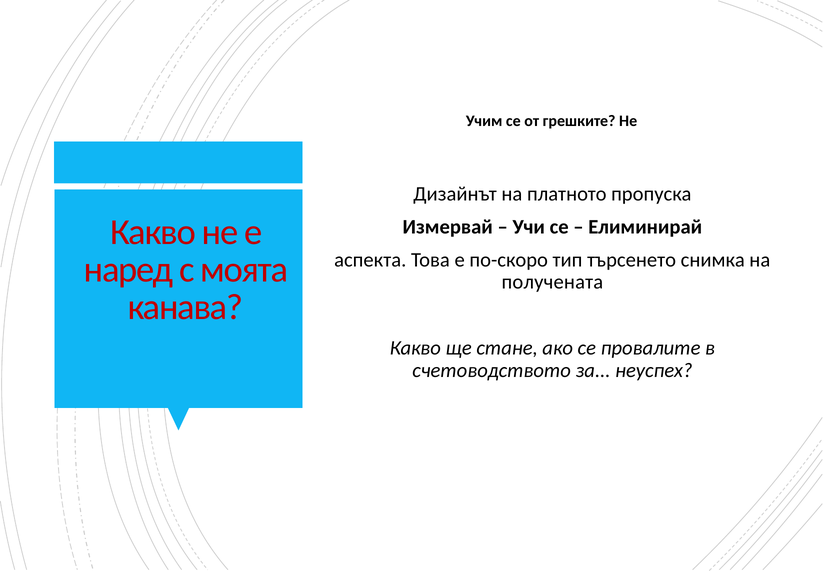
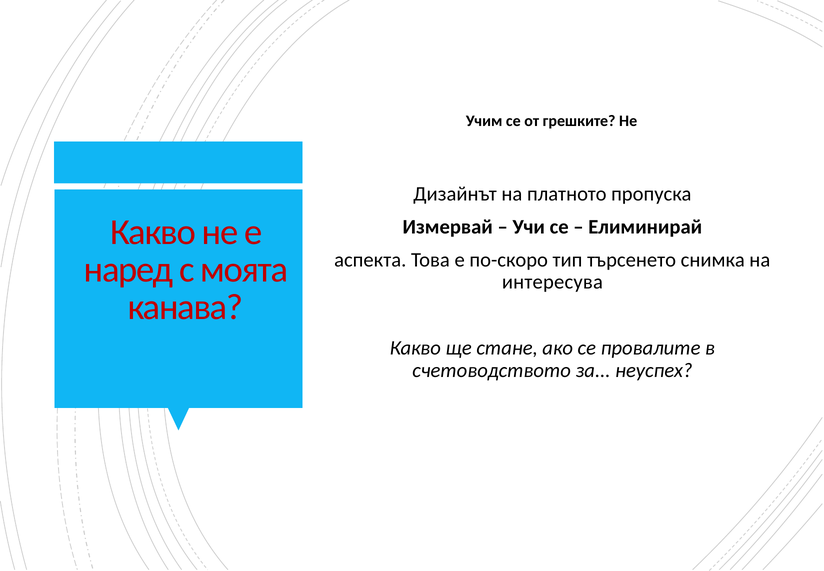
получената: получената -> интересува (552, 282)
